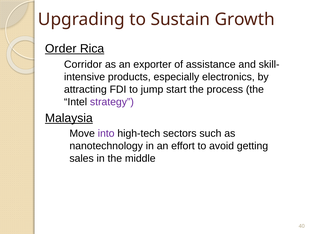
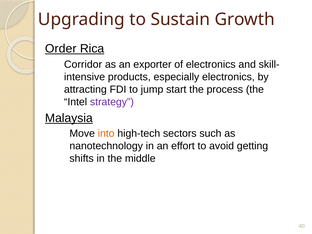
of assistance: assistance -> electronics (211, 64)
into colour: purple -> orange (106, 134)
sales: sales -> shifts (82, 159)
